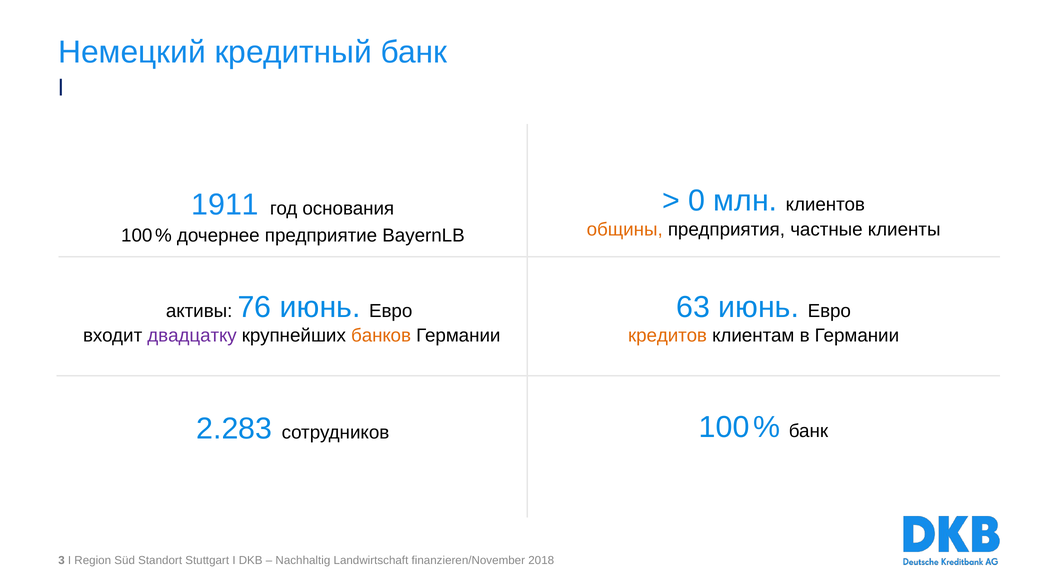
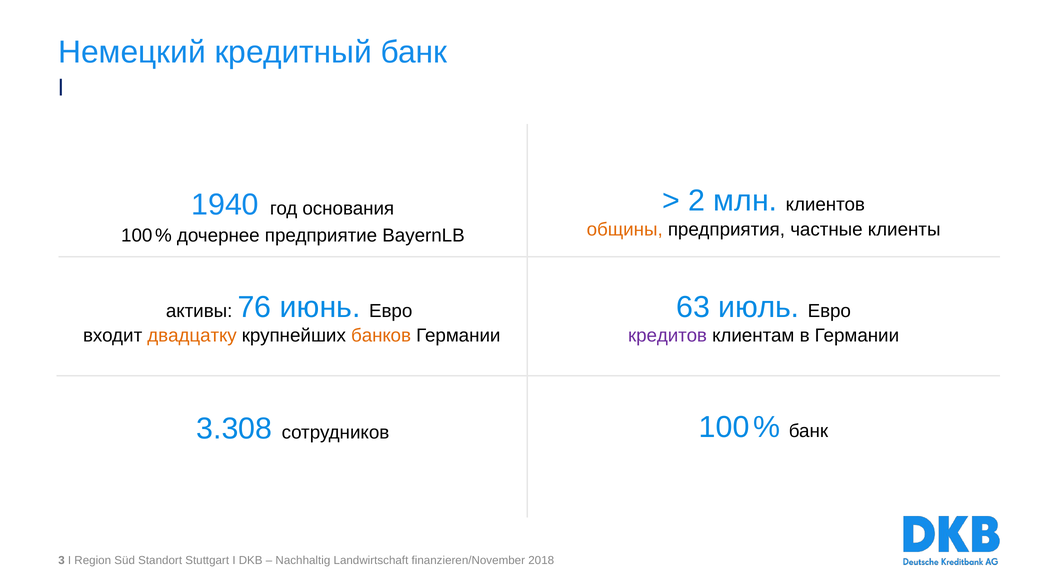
0: 0 -> 2 (696, 201)
1911: 1911 -> 1940 (225, 205)
63 июнь: июнь -> июль (759, 307)
двадцатку colour: purple -> orange (192, 336)
кредитов colour: orange -> purple (668, 336)
2.283: 2.283 -> 3.308 (234, 429)
